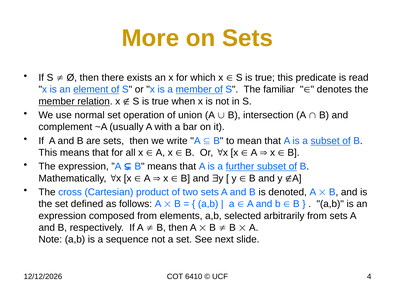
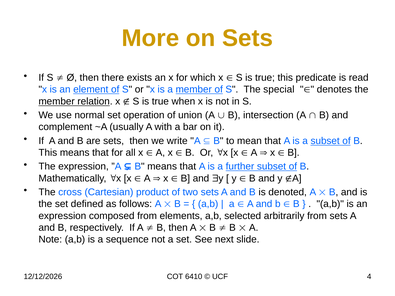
familiar: familiar -> special (279, 90)
